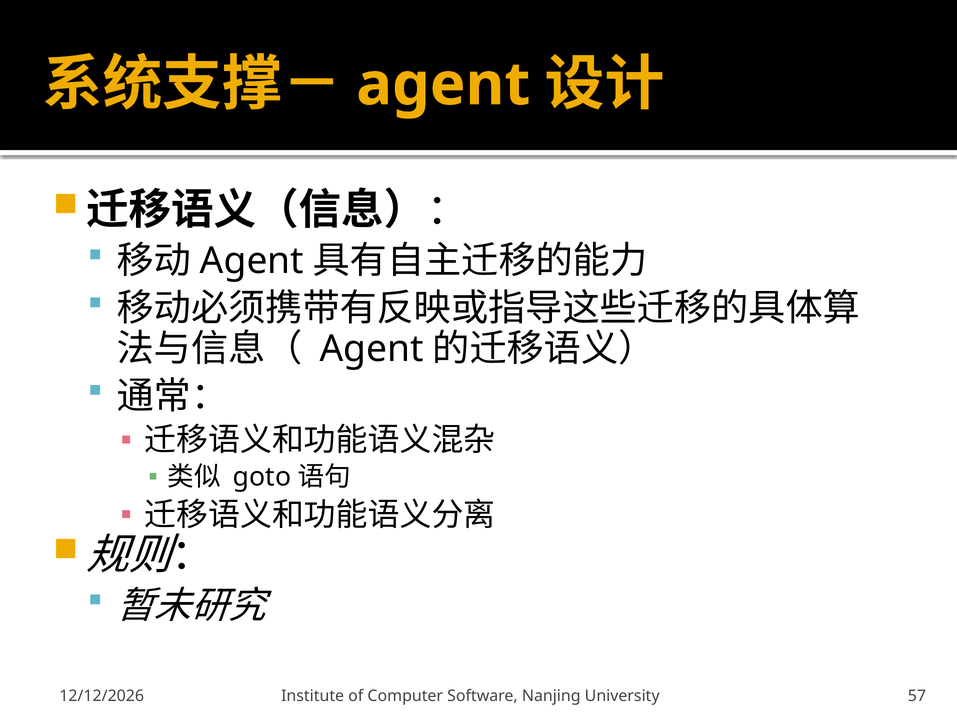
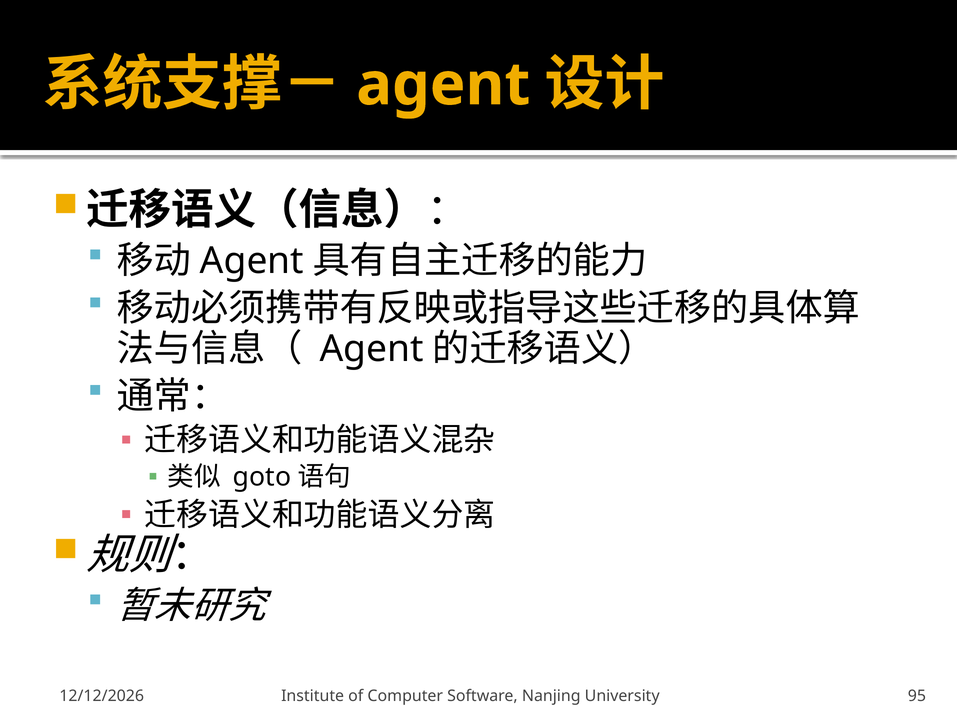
57: 57 -> 95 (917, 696)
